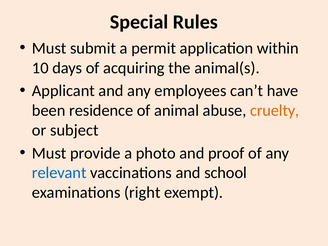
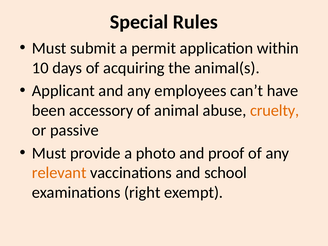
residence: residence -> accessory (101, 110)
subject: subject -> passive (74, 130)
relevant colour: blue -> orange (59, 173)
